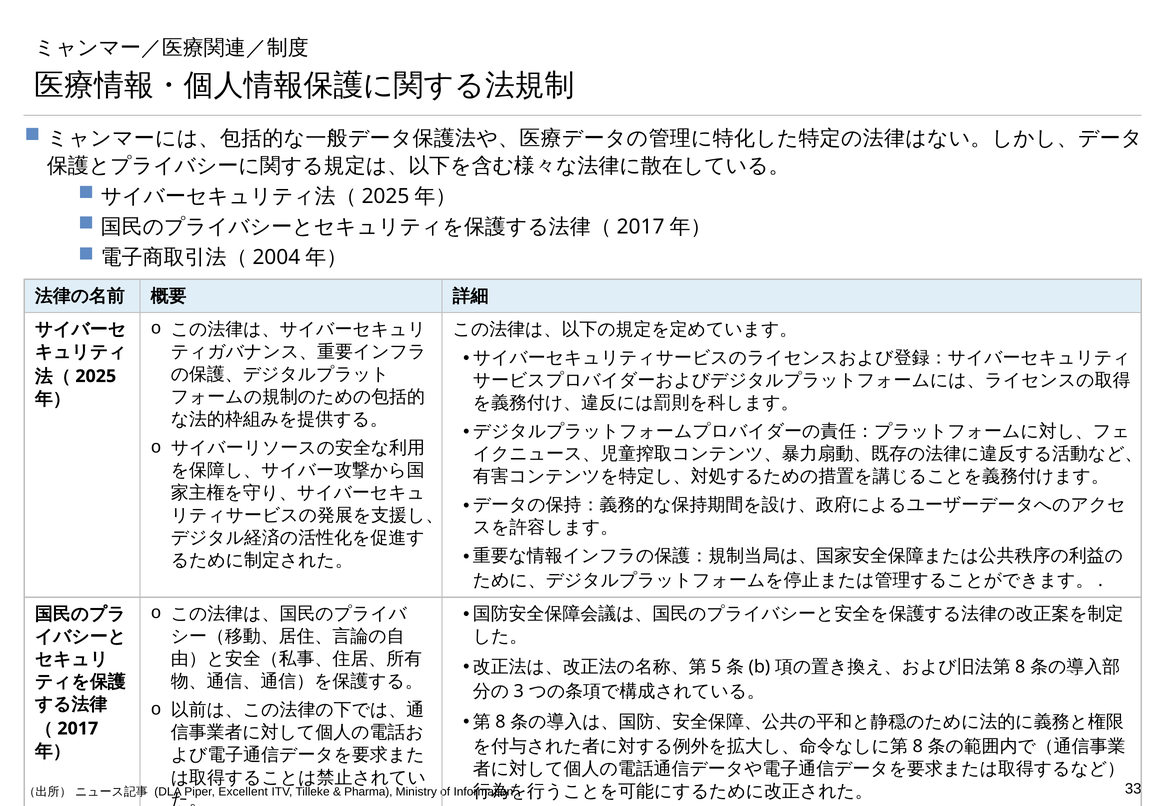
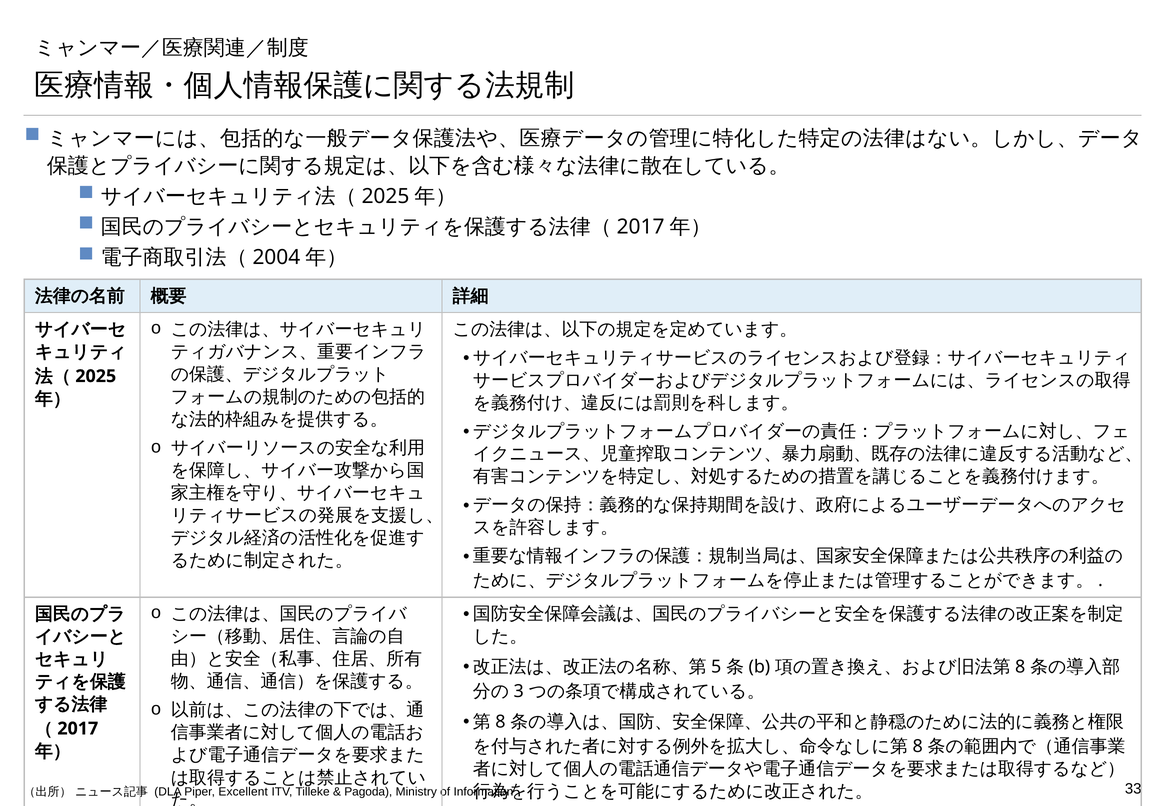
Pharma: Pharma -> Pagoda (368, 792)
